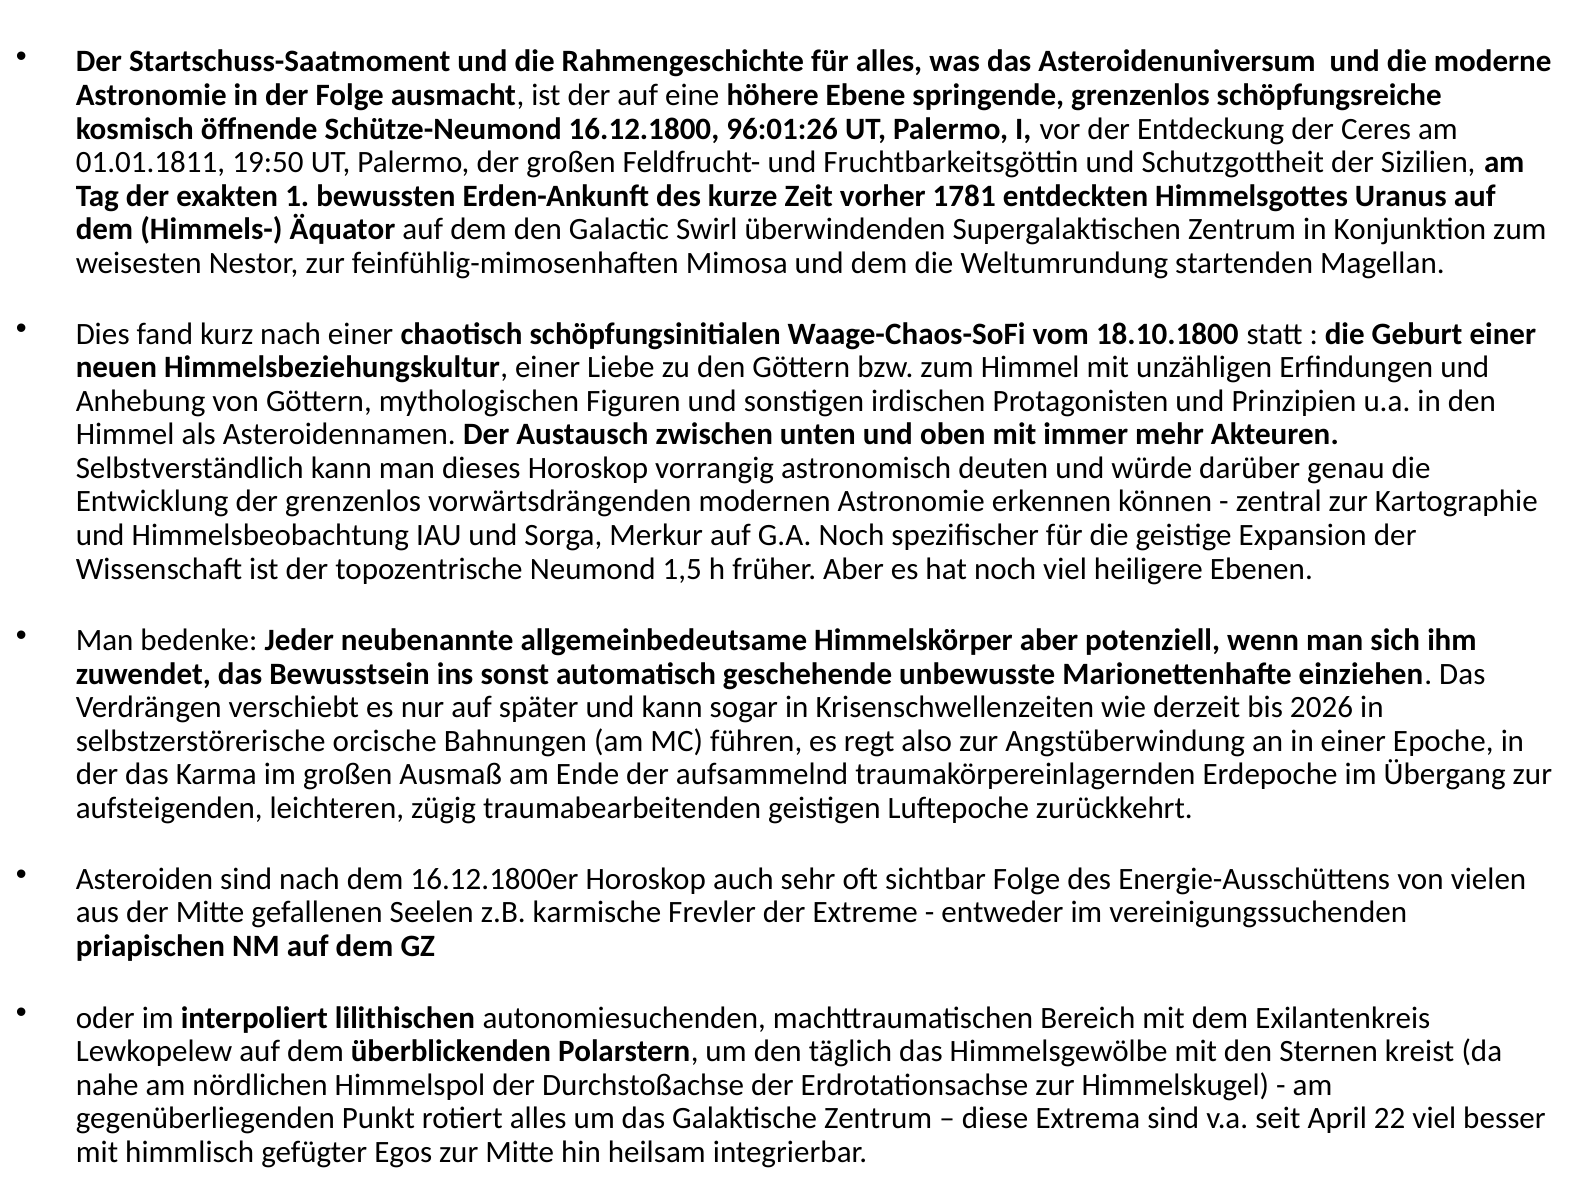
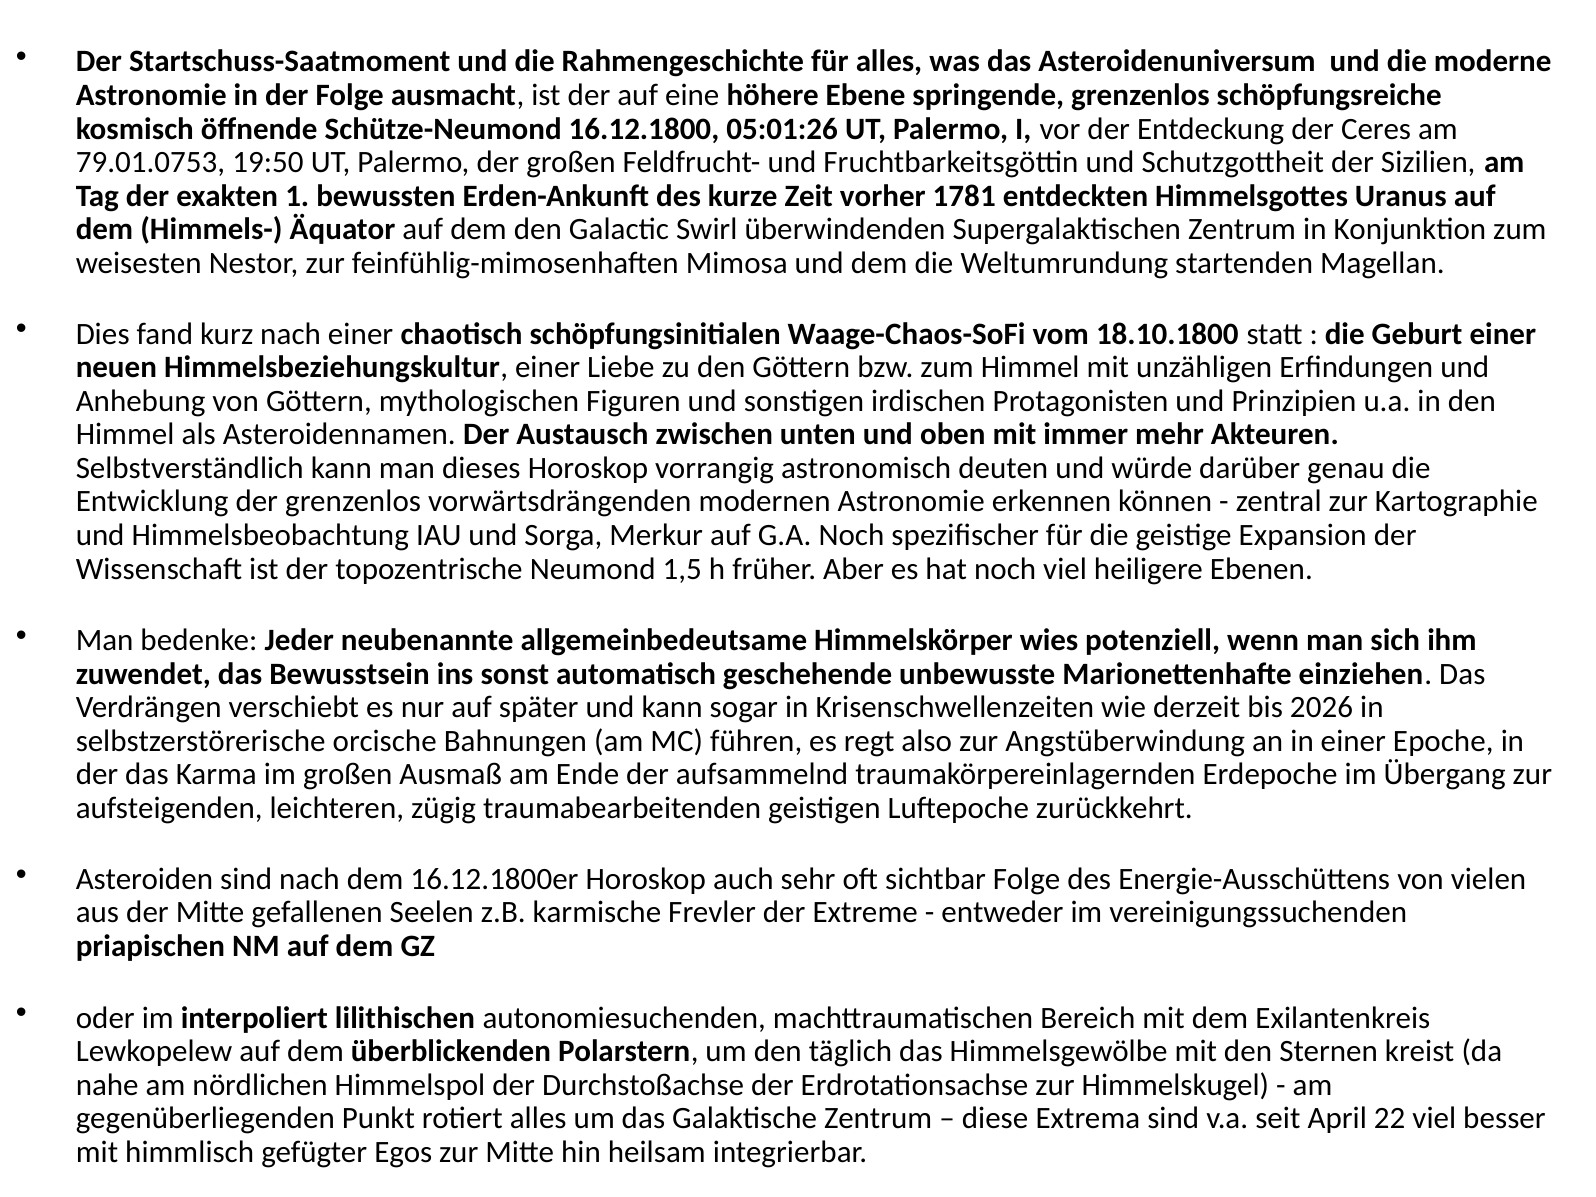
96:01:26: 96:01:26 -> 05:01:26 (782, 129)
01.01.1811: 01.01.1811 -> 79.01.0753 (151, 162)
Himmelskörper aber: aber -> wies (1049, 640)
